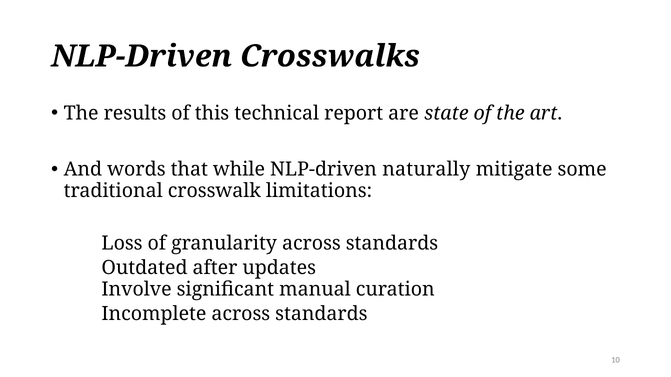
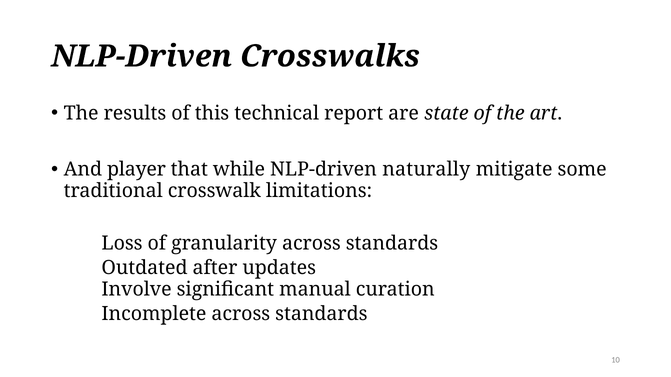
words: words -> player (137, 170)
